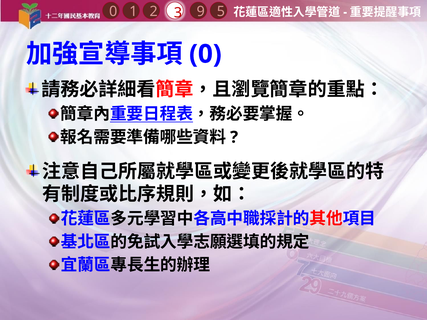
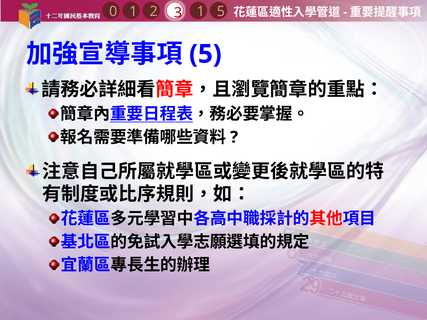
1 9: 9 -> 1 (201, 11)
0: 0 -> 5 (205, 54)
